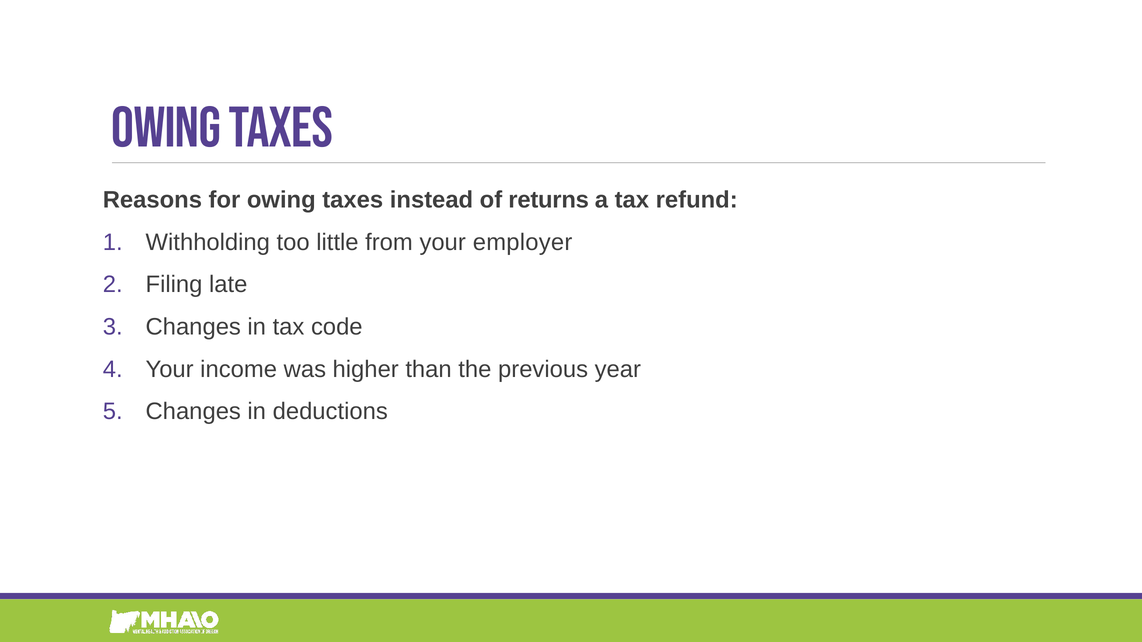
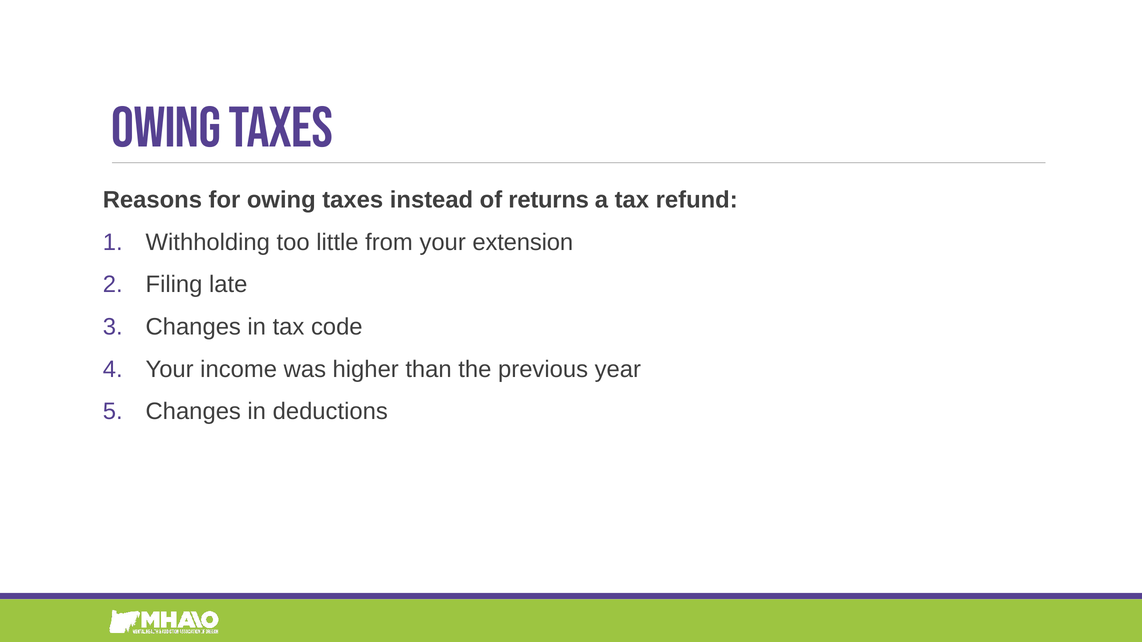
employer: employer -> extension (523, 242)
